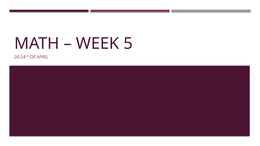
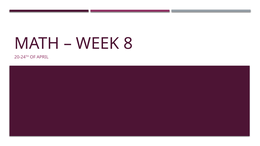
5: 5 -> 8 (128, 44)
